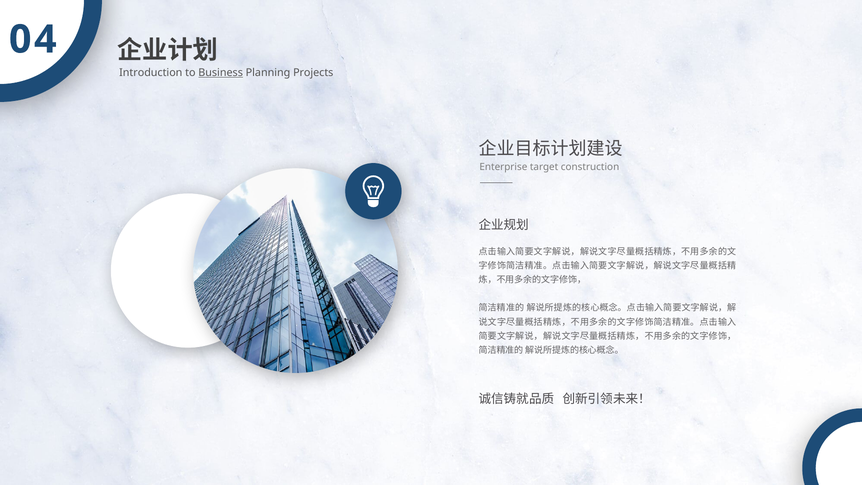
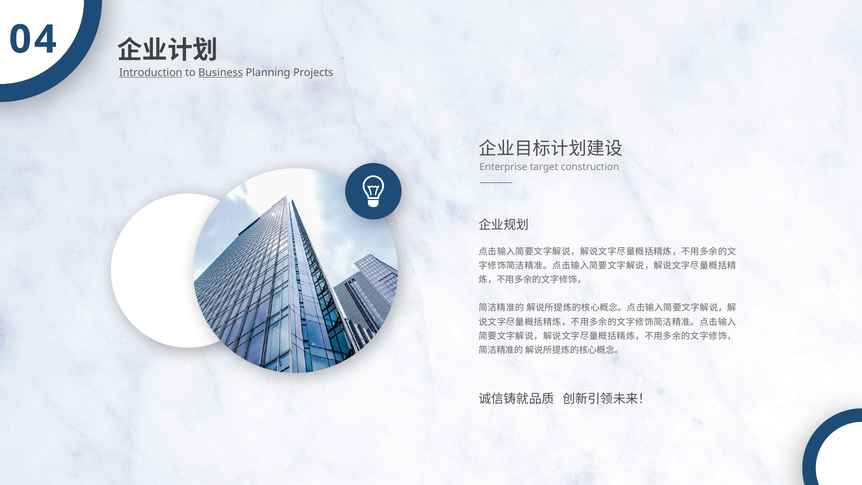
Introduction underline: none -> present (151, 73)
